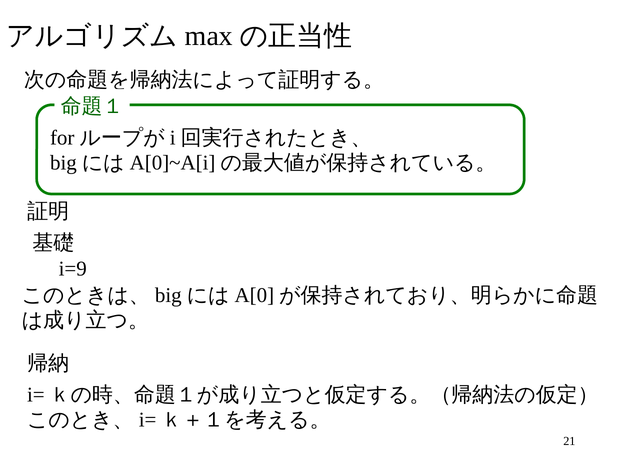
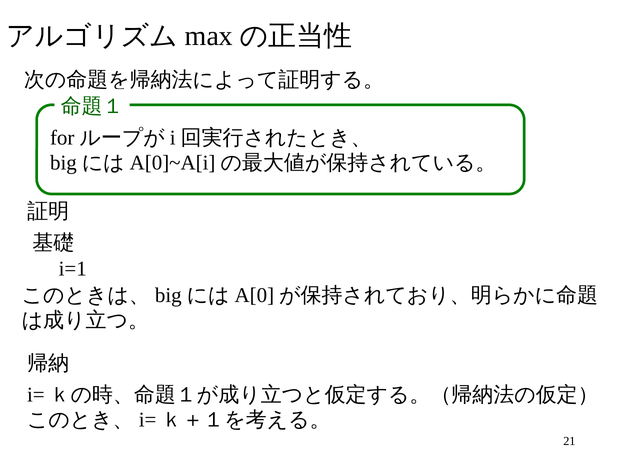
i=9: i=9 -> i=1 (73, 269)
